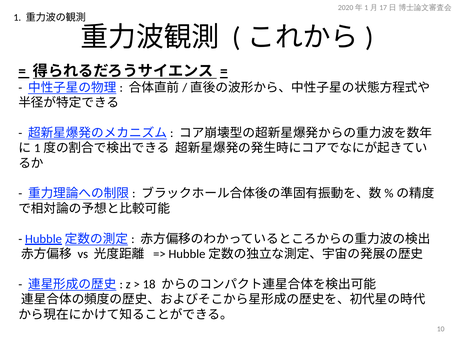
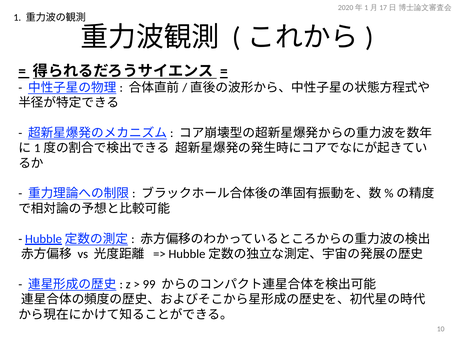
18: 18 -> 99 (149, 285)
